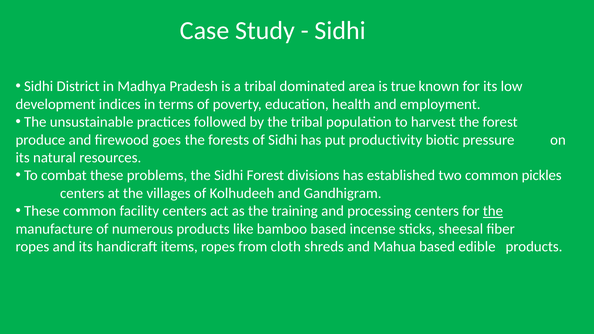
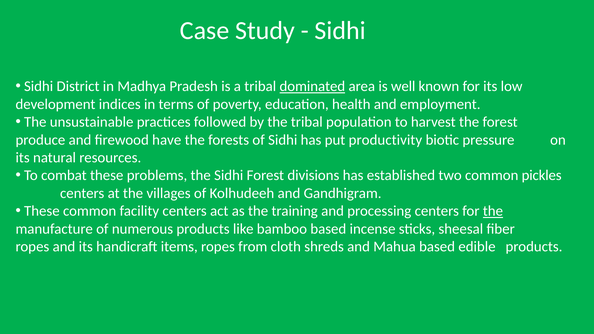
dominated underline: none -> present (312, 86)
true: true -> well (403, 86)
goes: goes -> have (167, 140)
